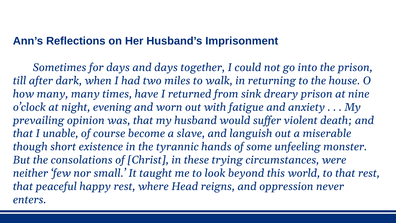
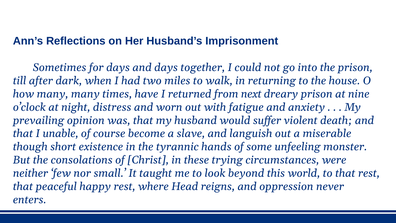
sink: sink -> next (251, 94)
evening: evening -> distress (112, 107)
